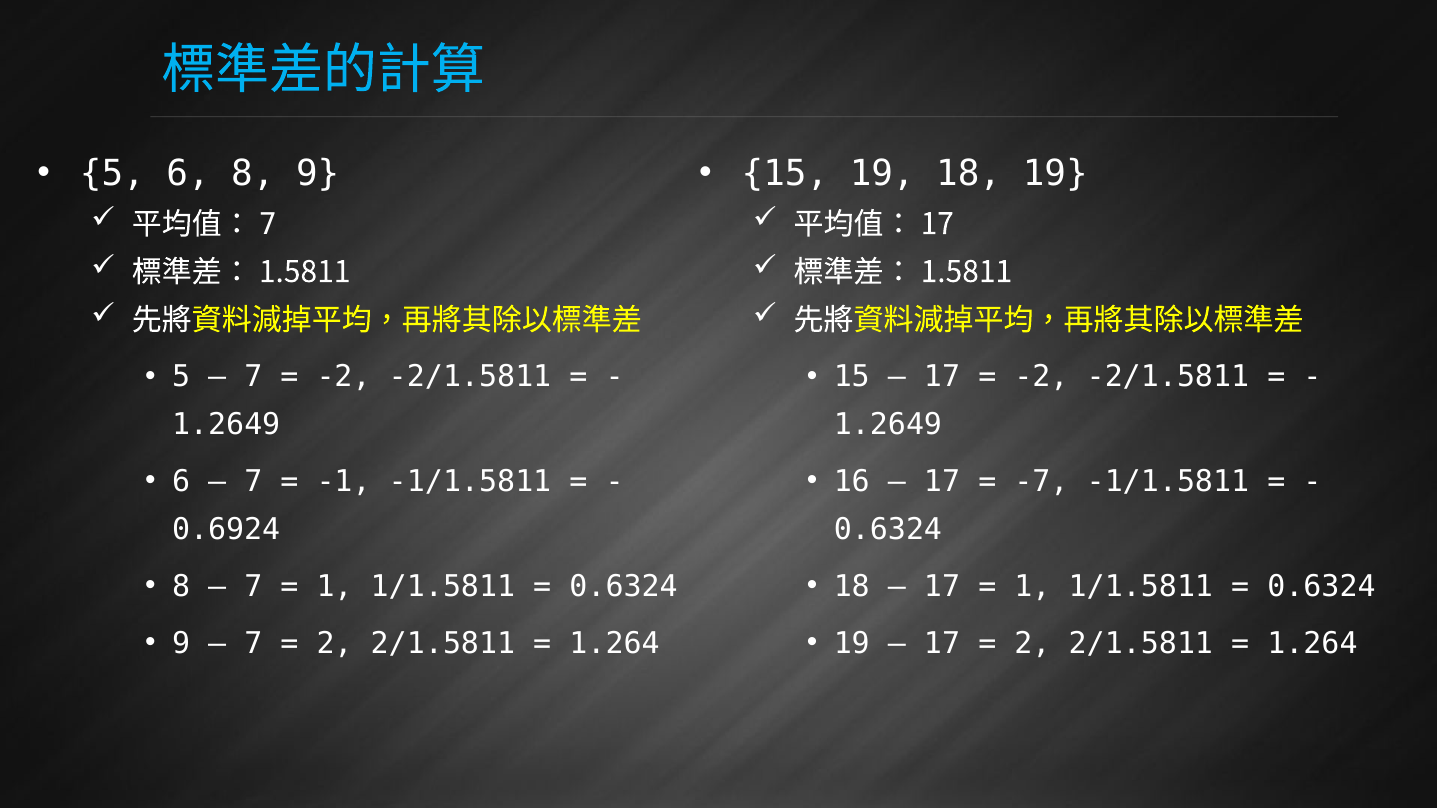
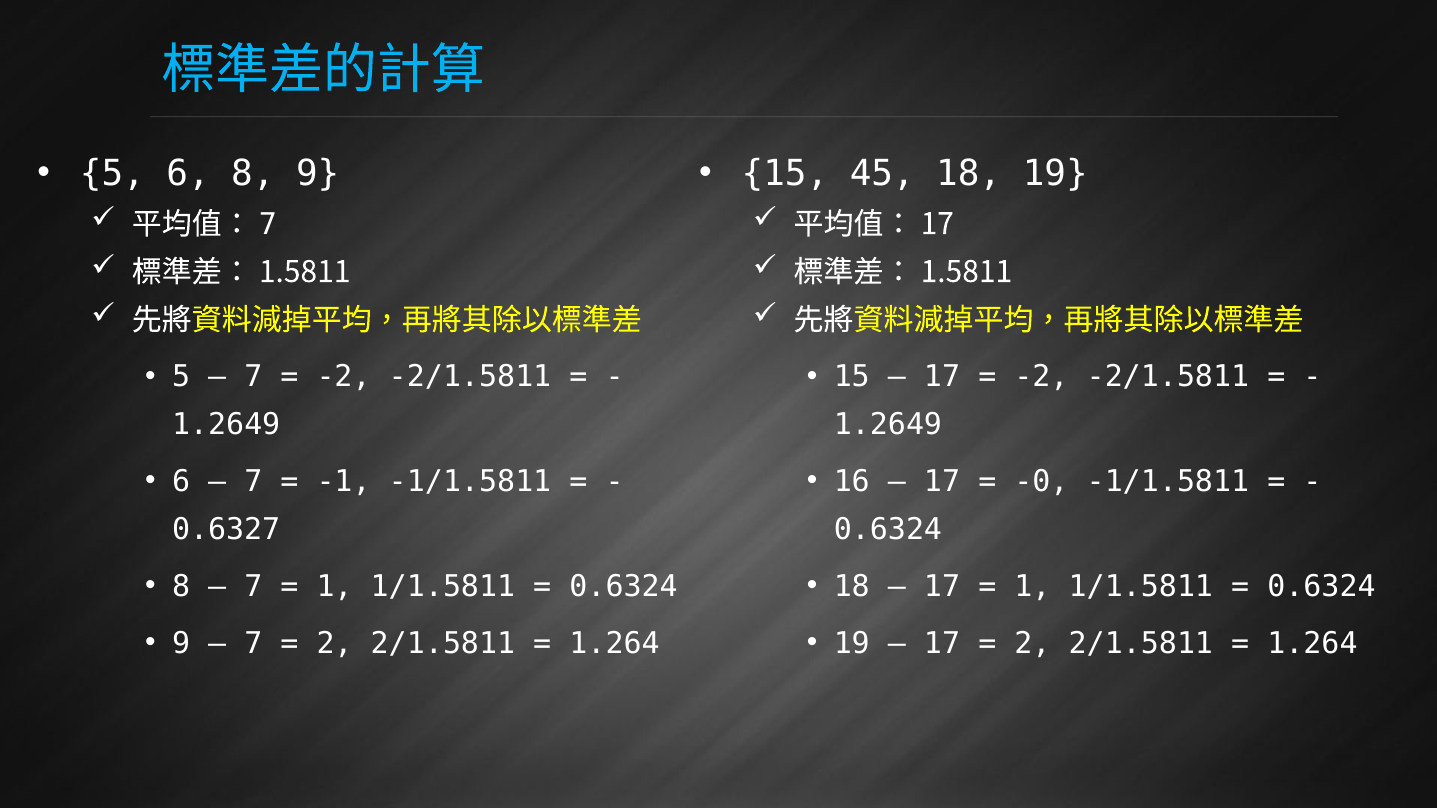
15 19: 19 -> 45 (882, 173)
-7: -7 -> -0 (1041, 482)
0.6924: 0.6924 -> 0.6327 (226, 530)
